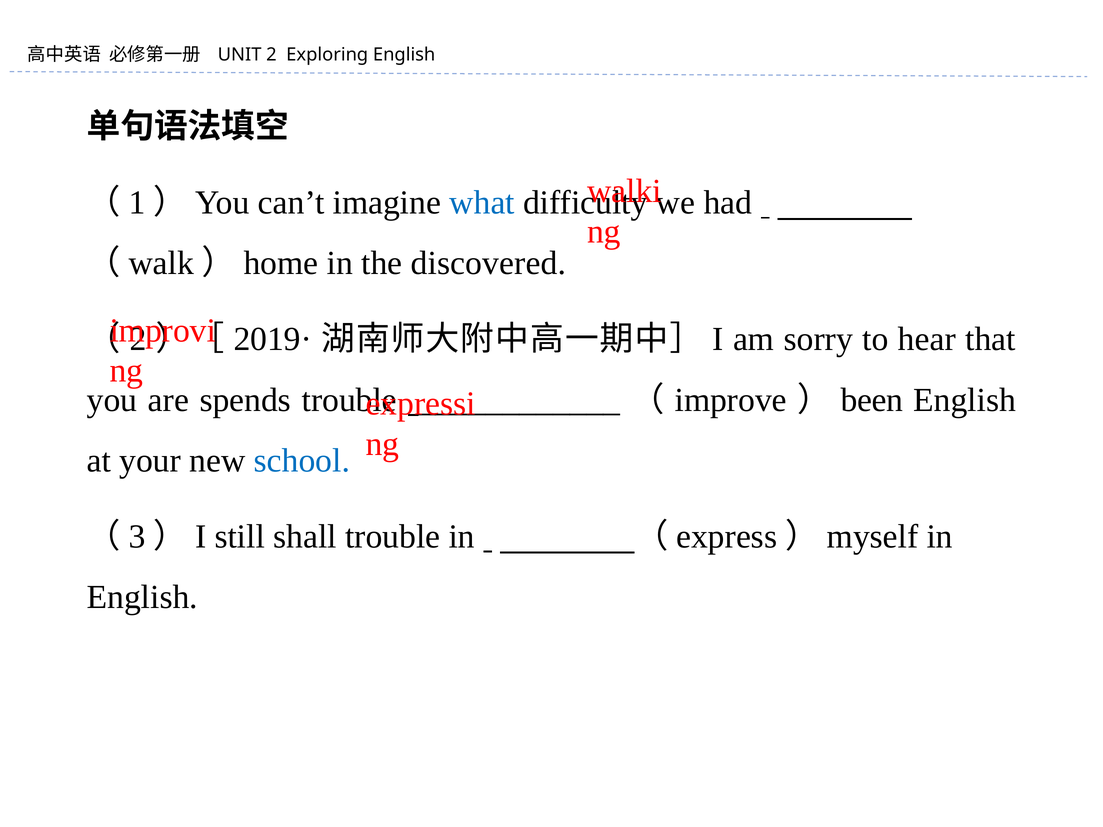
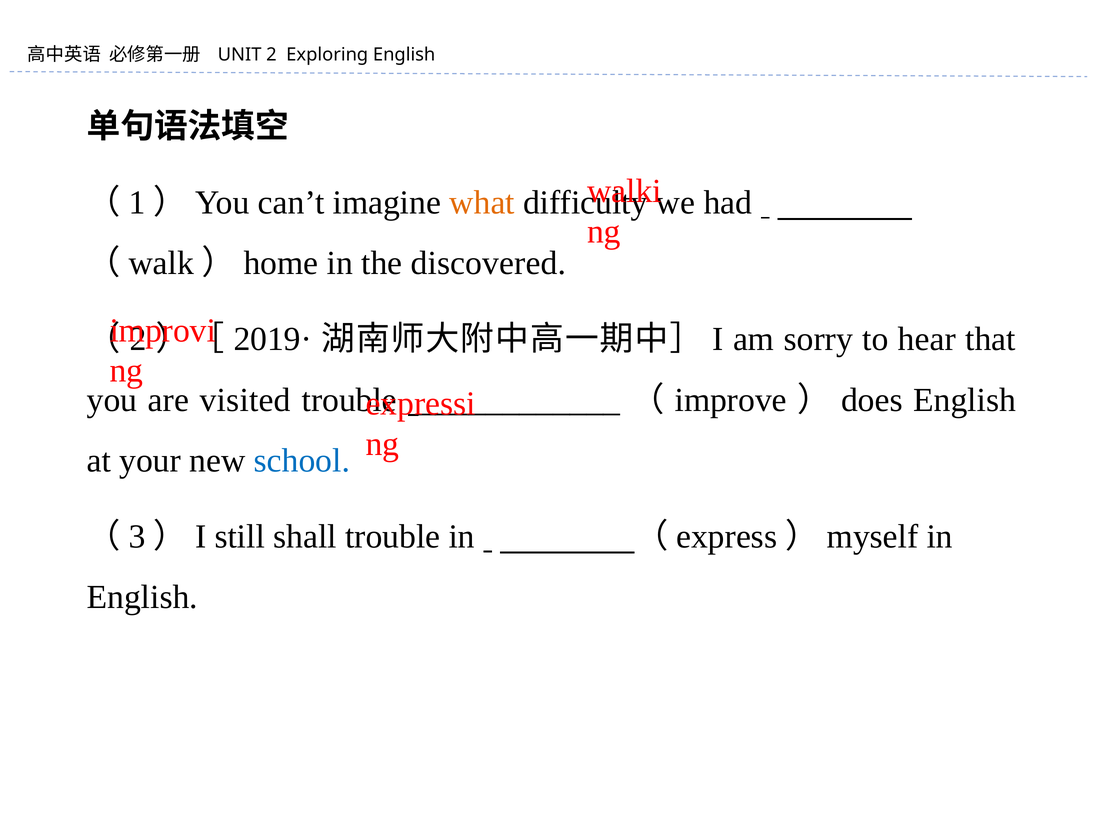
what colour: blue -> orange (482, 203)
spends: spends -> visited (245, 400)
been: been -> does (872, 400)
